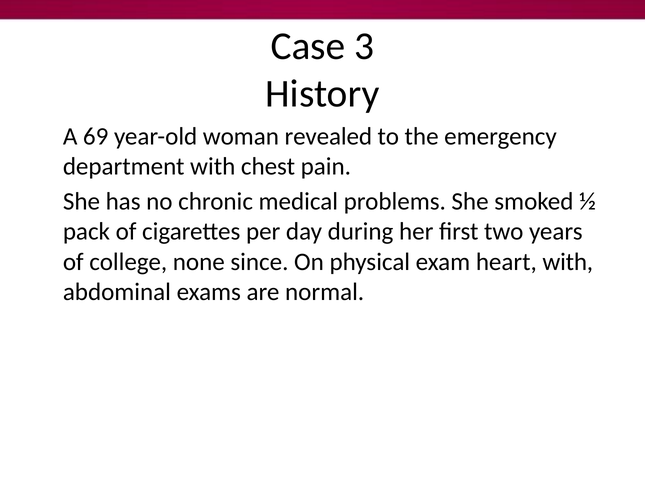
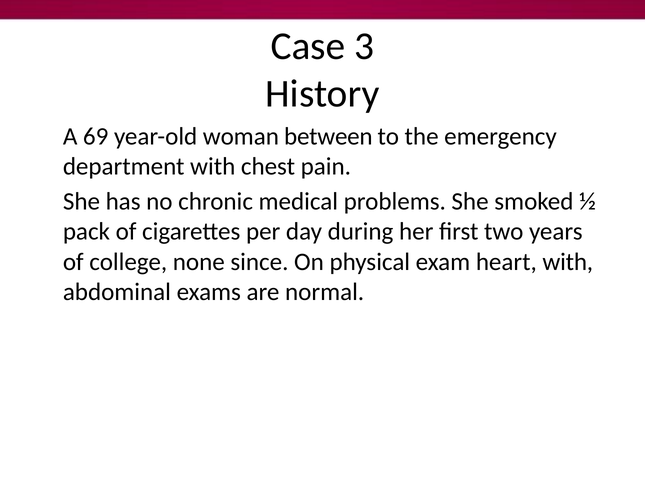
revealed: revealed -> between (328, 136)
